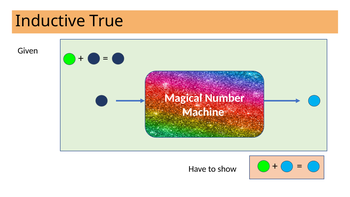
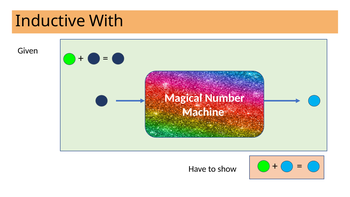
True: True -> With (106, 21)
